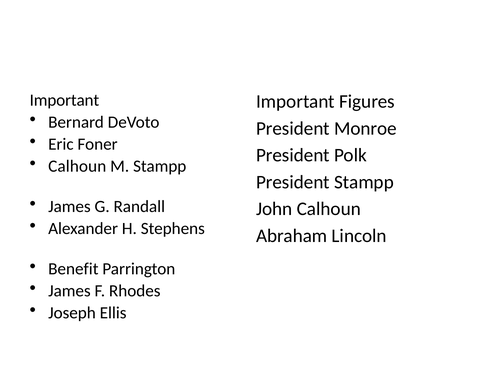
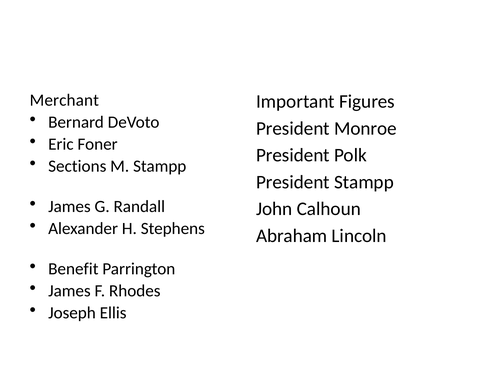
Important: Important -> Merchant (64, 100)
Calhoun: Calhoun -> Sections (77, 166)
